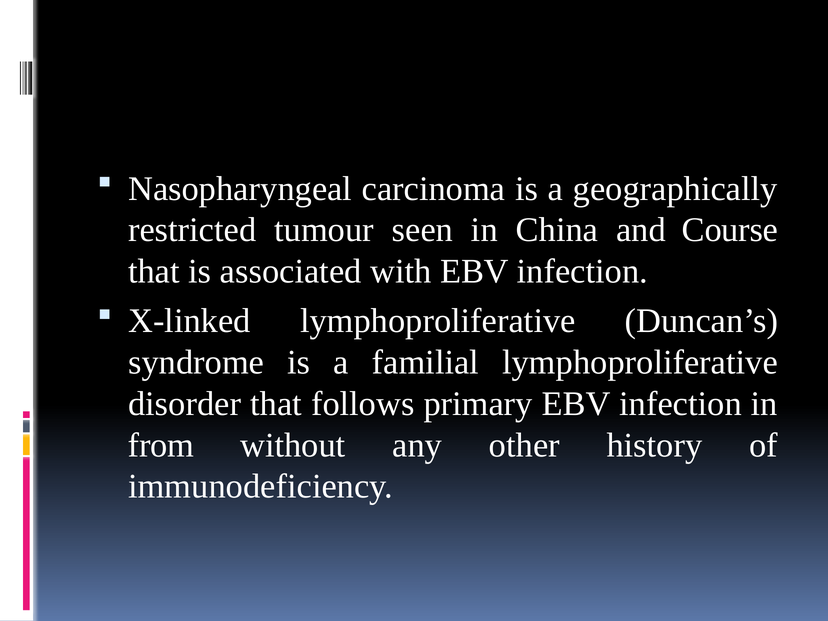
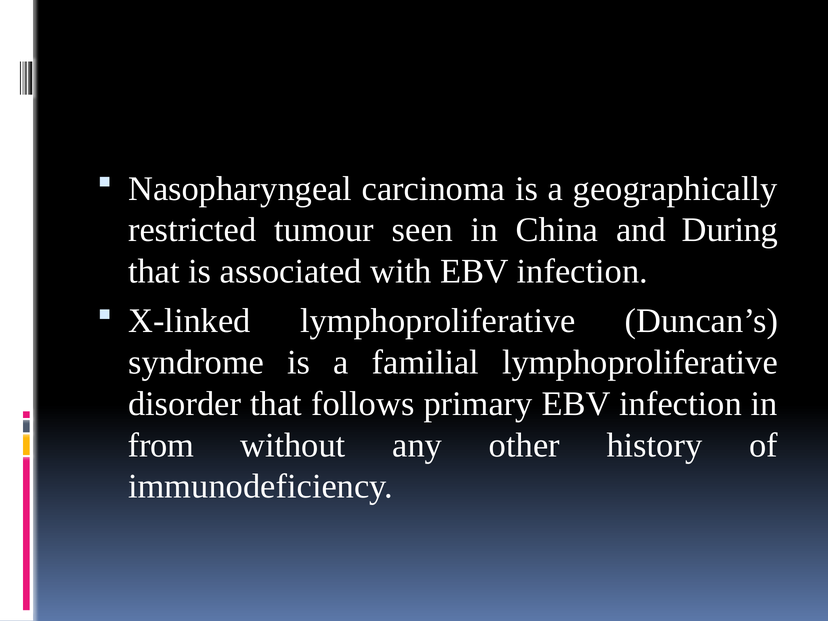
Course: Course -> During (730, 230)
